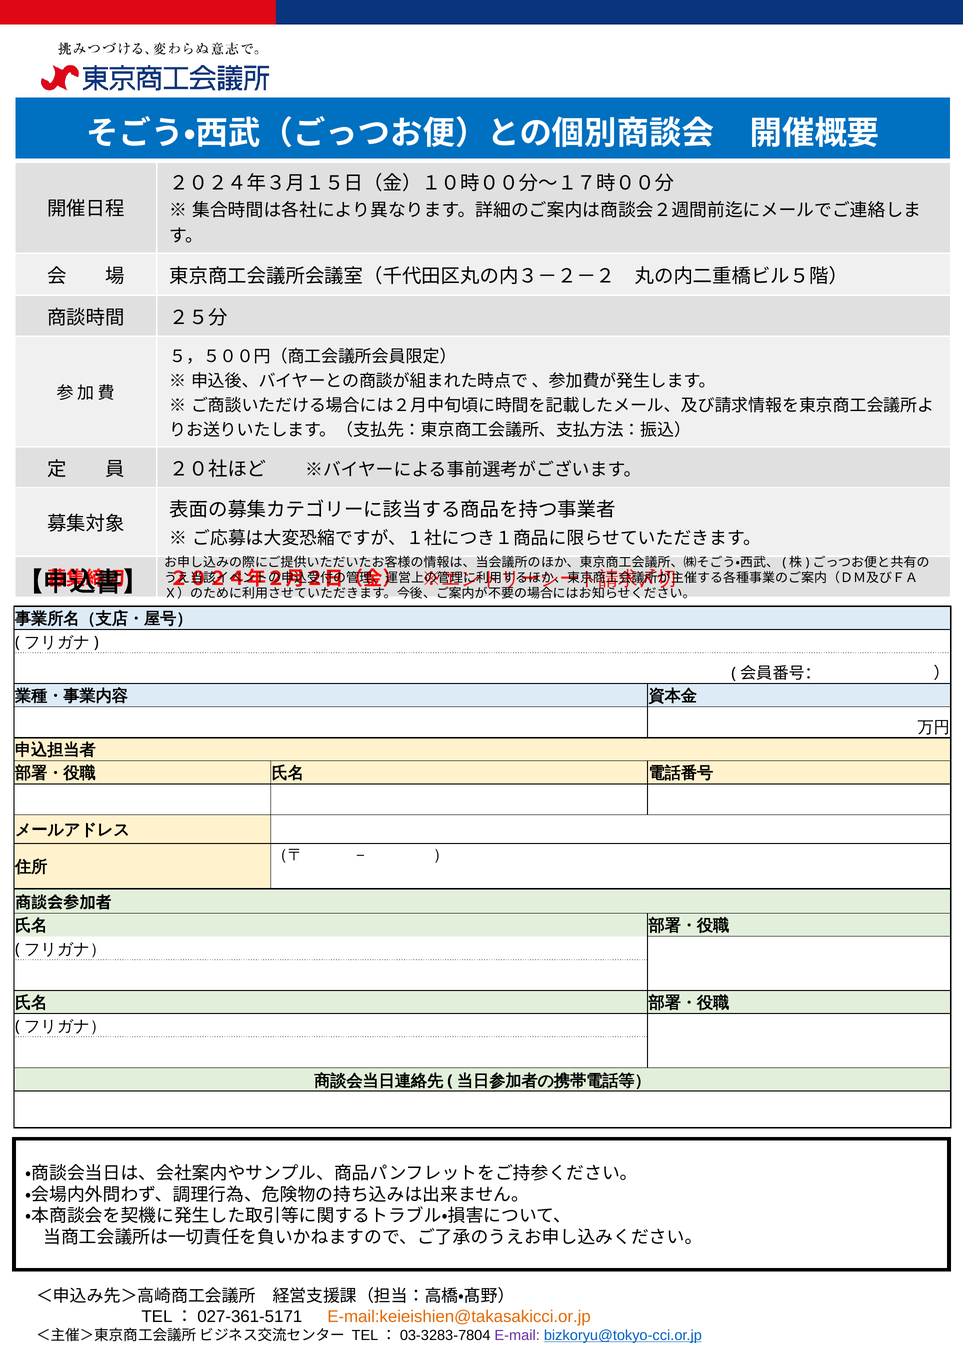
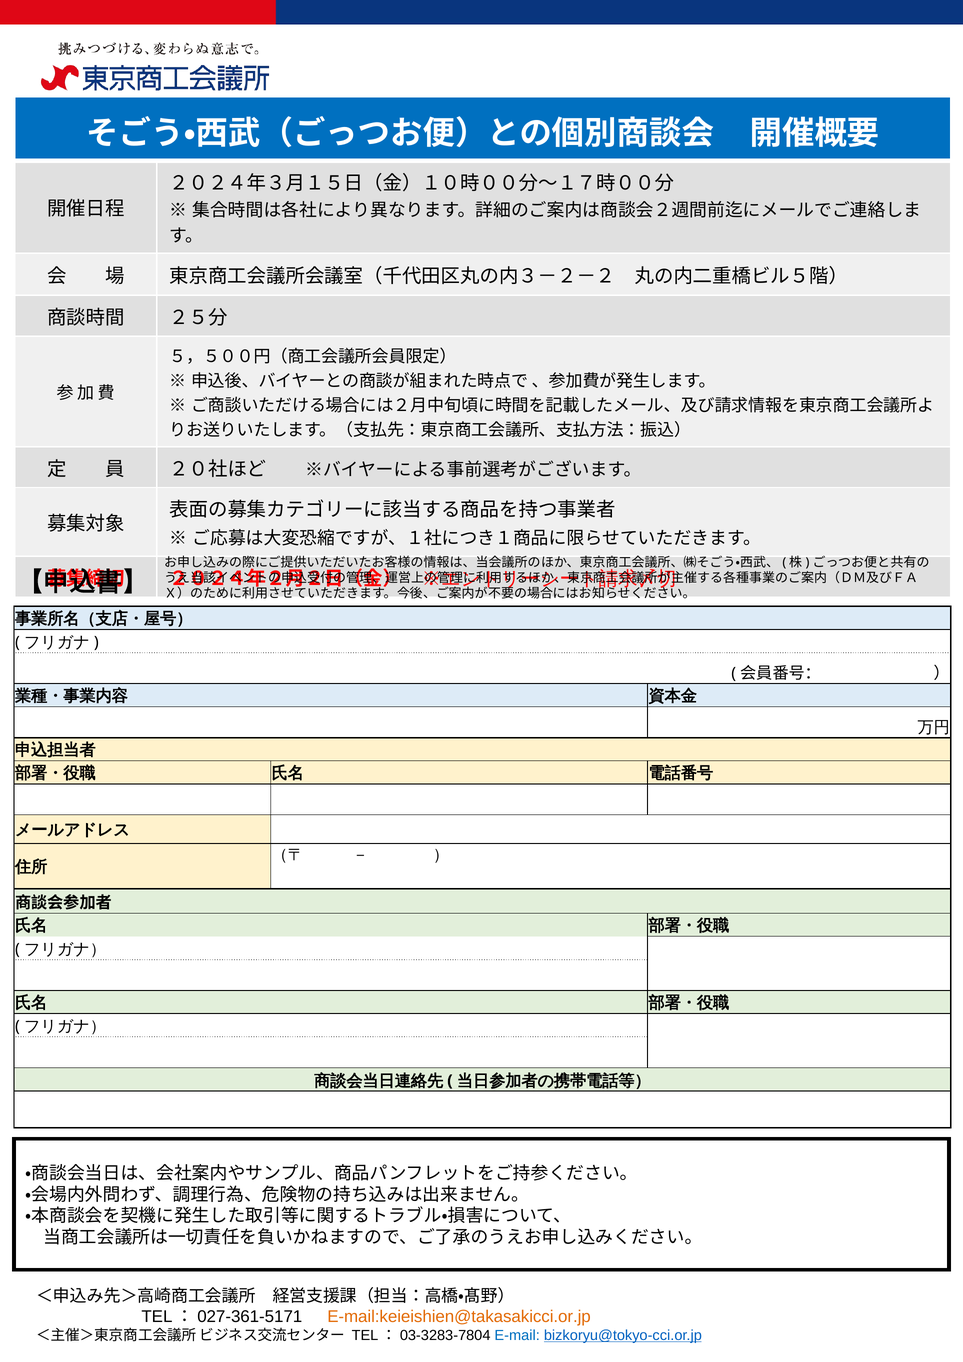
E-mail colour: purple -> blue (517, 1335)
